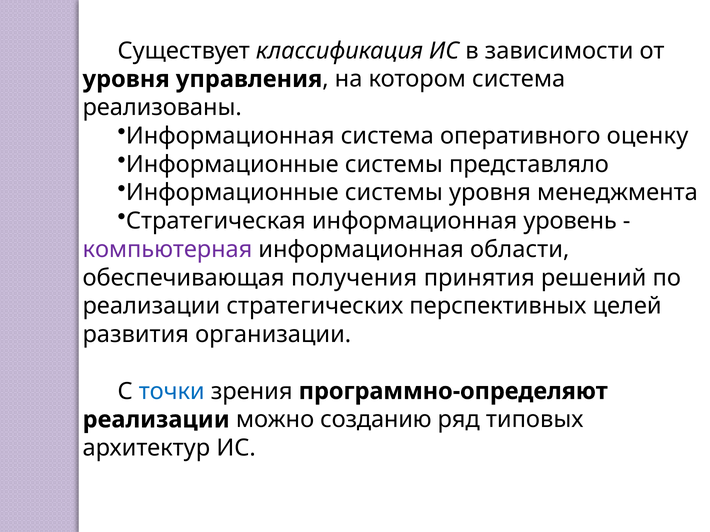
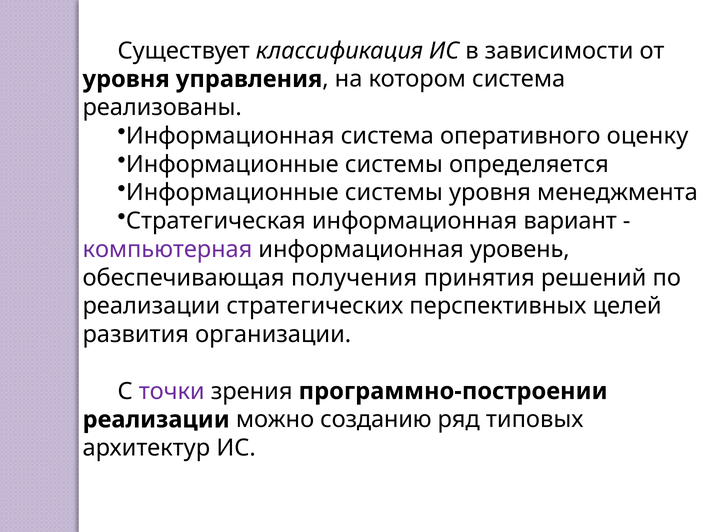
представляло: представляло -> определяется (529, 164)
уровень: уровень -> вариант (570, 221)
области: области -> уровень (520, 250)
точки colour: blue -> purple (172, 392)
программно-определяют: программно-определяют -> программно-построении (453, 392)
